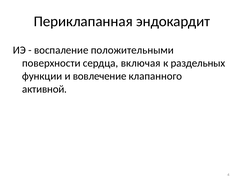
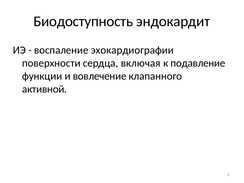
Периклапанная: Периклапанная -> Биодоступность (83, 21)
положительными: положительными -> эхокардиографии (132, 50)
раздельных: раздельных -> подавление (198, 63)
